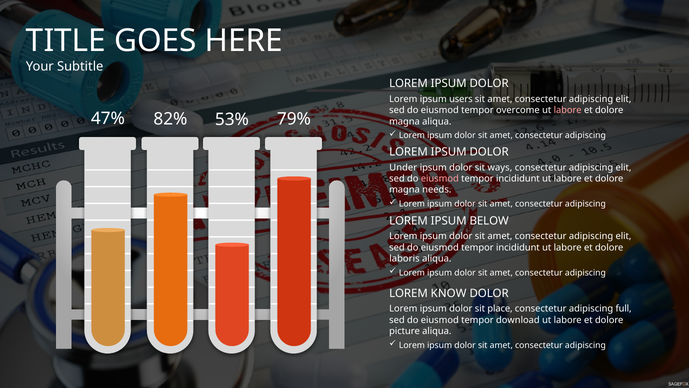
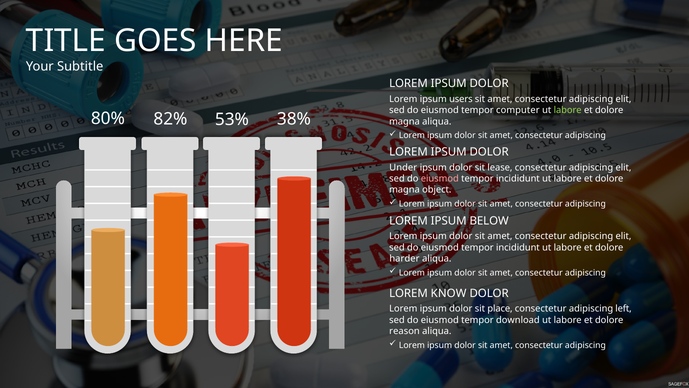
overcome: overcome -> computer (518, 110)
labore colour: pink -> light green (568, 110)
47%: 47% -> 80% (108, 119)
79%: 79% -> 38% (294, 119)
ways: ways -> lease (500, 167)
needs: needs -> object (437, 190)
laboris: laboris -> harder (404, 258)
full: full -> left (624, 308)
picture: picture -> reason (405, 331)
